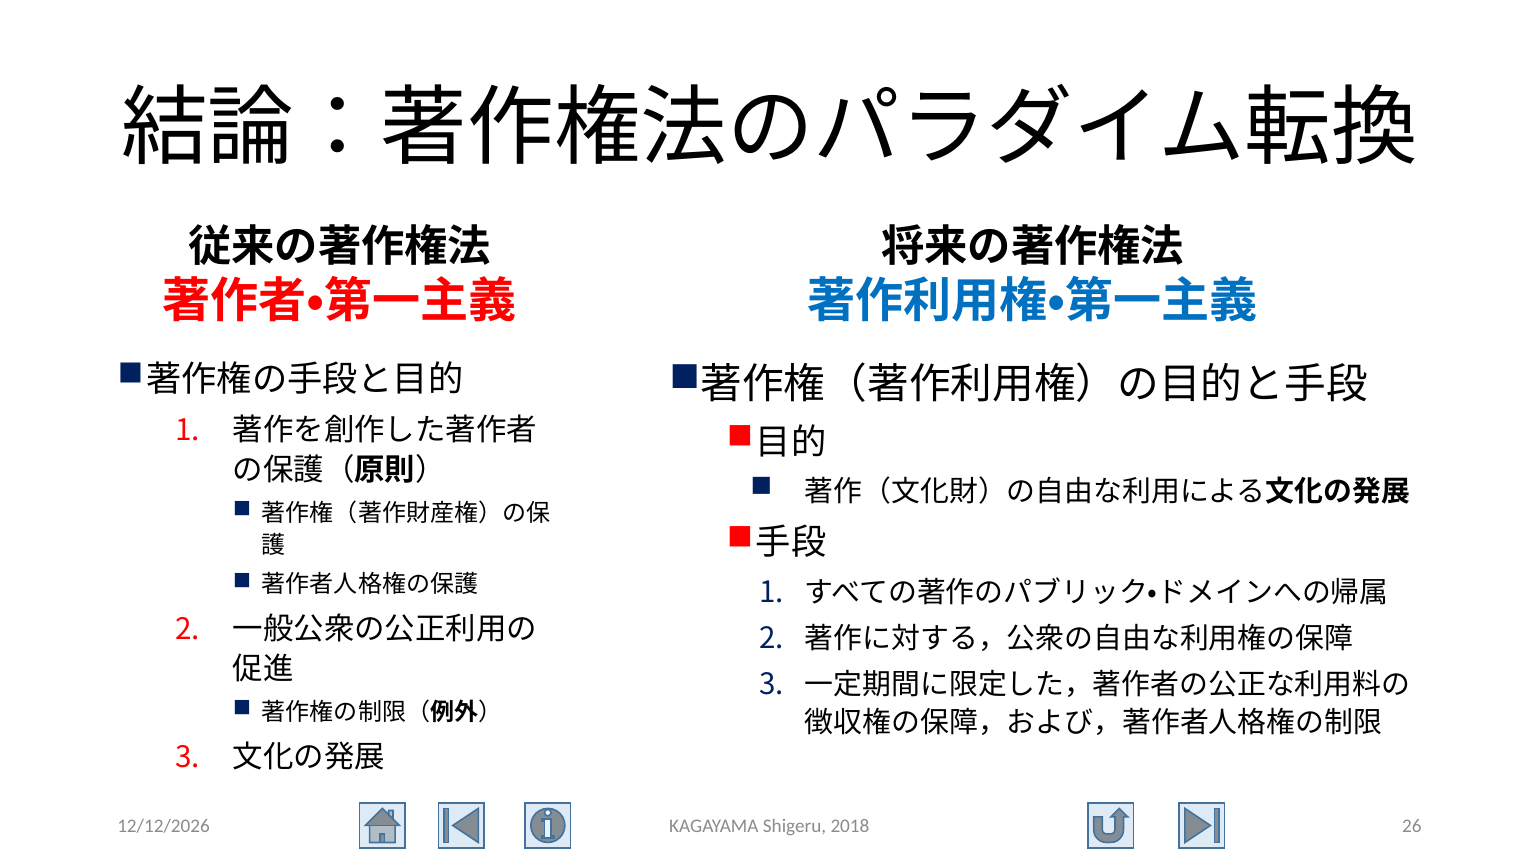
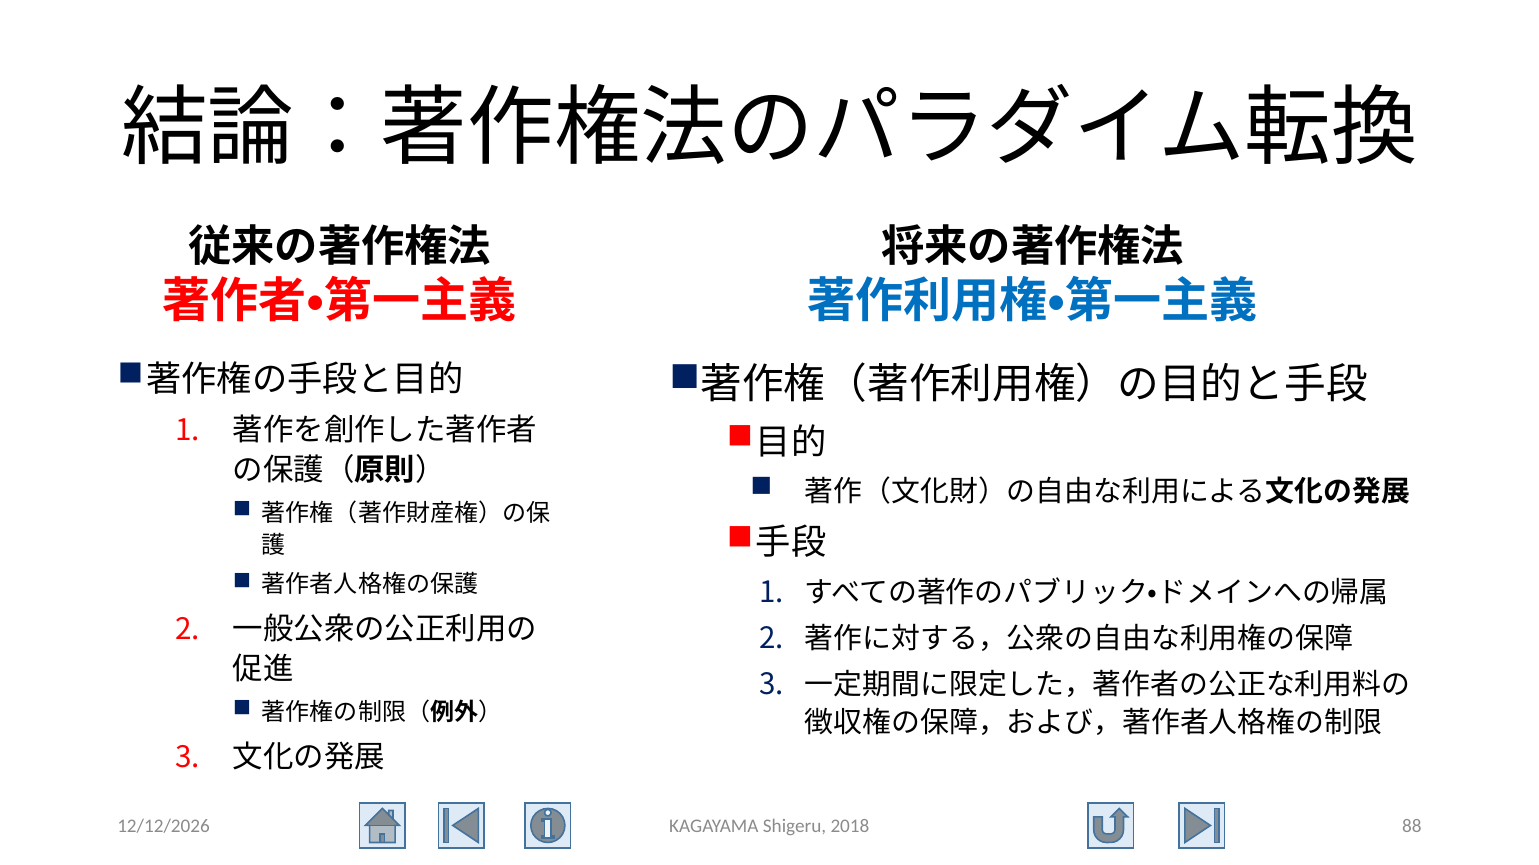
26: 26 -> 88 (1412, 827)
